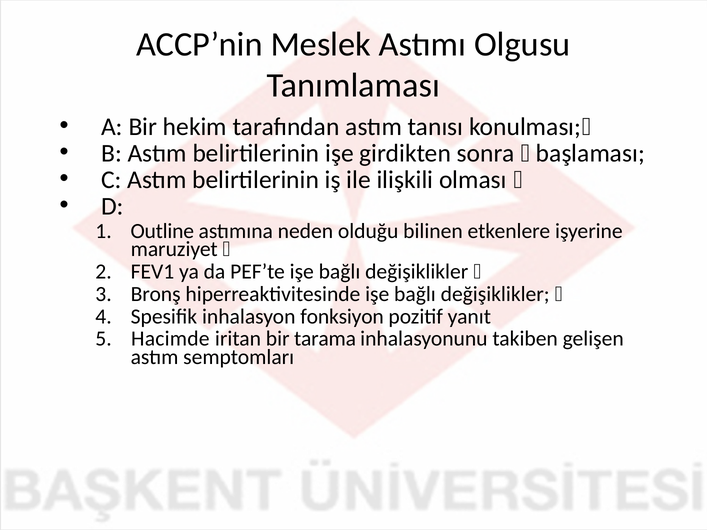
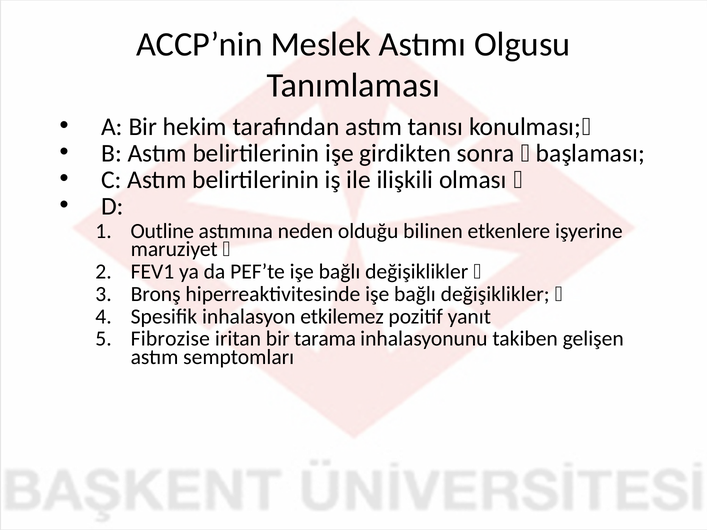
fonksiyon: fonksiyon -> etkilemez (342, 317)
Hacimde: Hacimde -> Fibrozise (170, 339)
